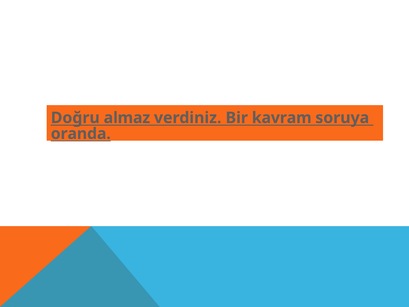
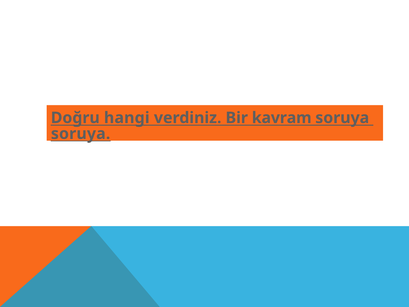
almaz: almaz -> hangi (127, 118)
oranda: oranda -> soruya (81, 134)
